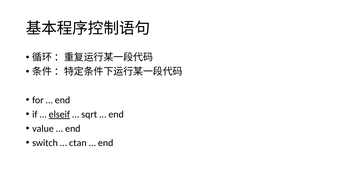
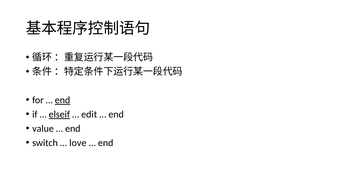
end underline: none -> present (63, 100)
sqrt: sqrt -> edit (89, 114)
ctan: ctan -> love (78, 143)
